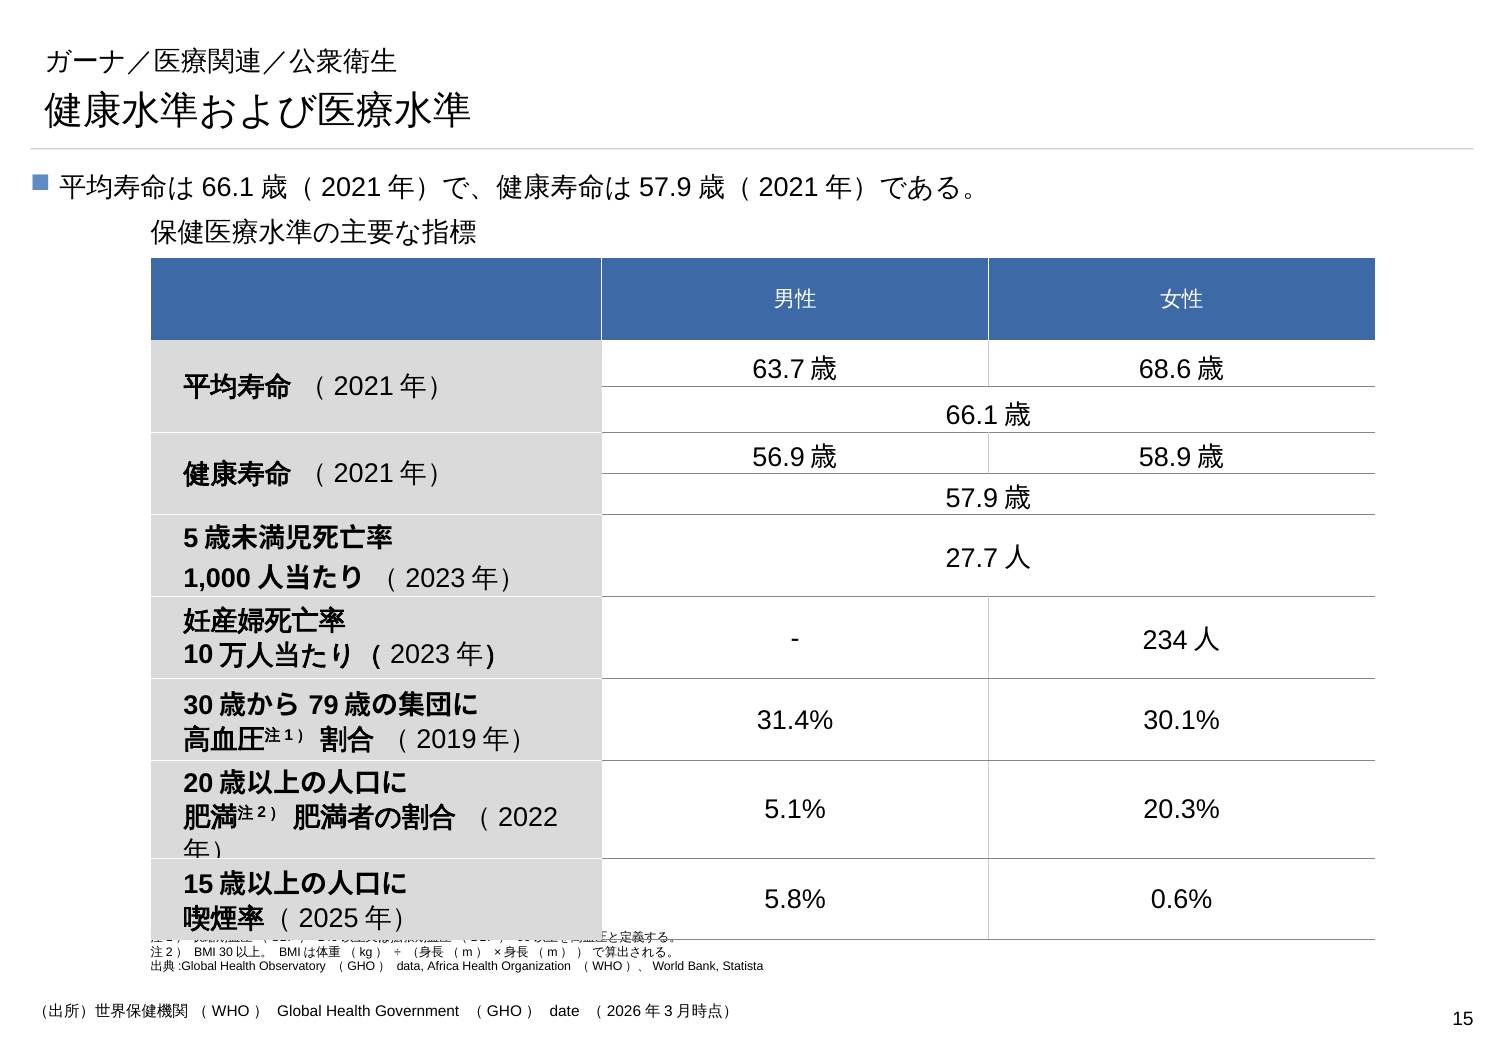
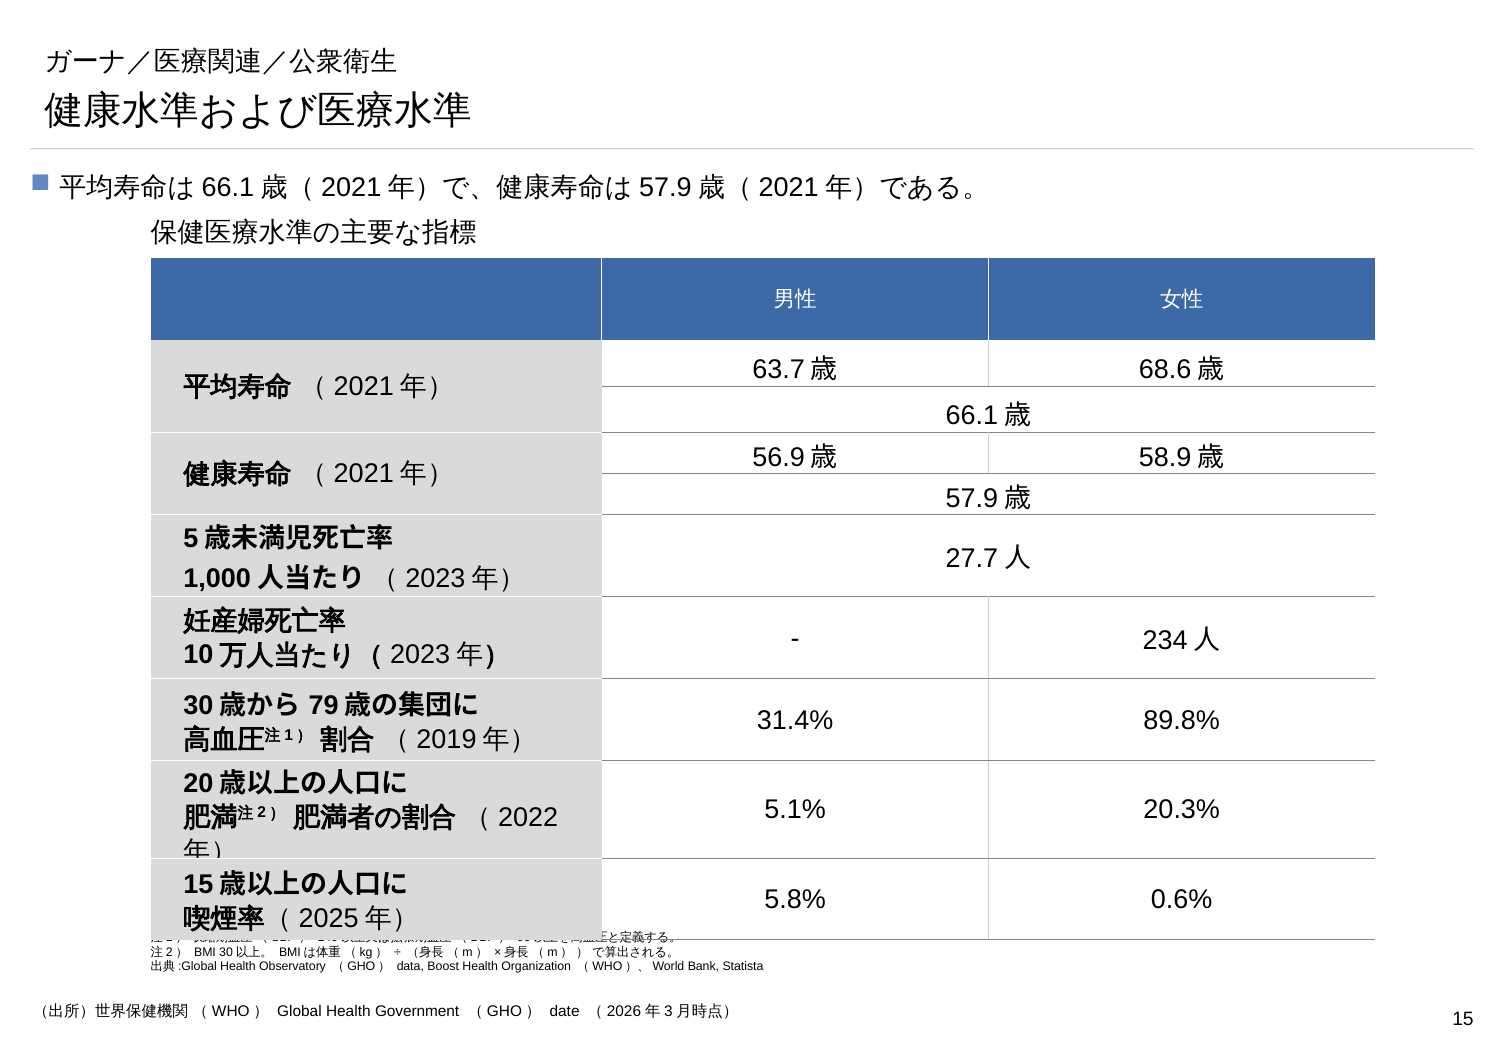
30.1%: 30.1% -> 89.8% (1182, 720)
Africa: Africa -> Boost (443, 967)
